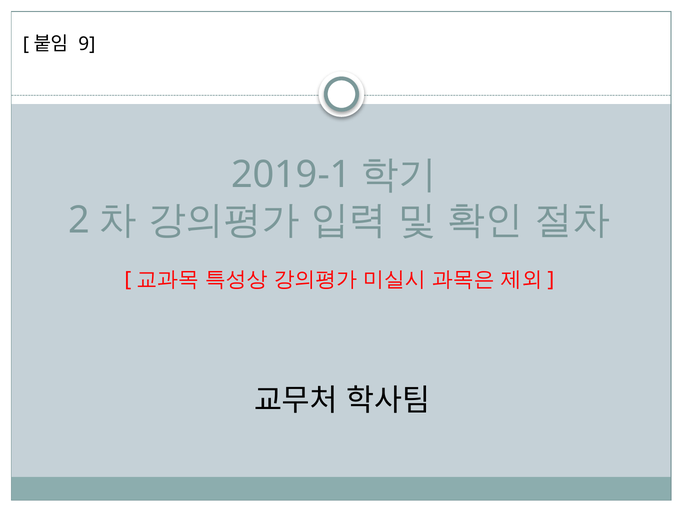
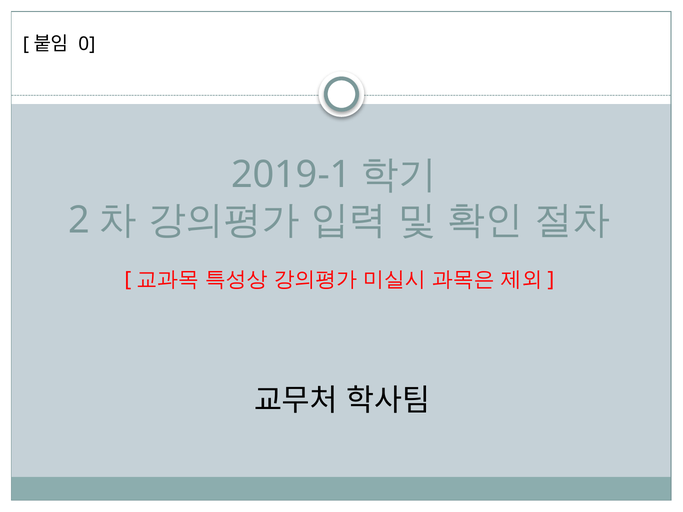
9: 9 -> 0 (87, 44)
